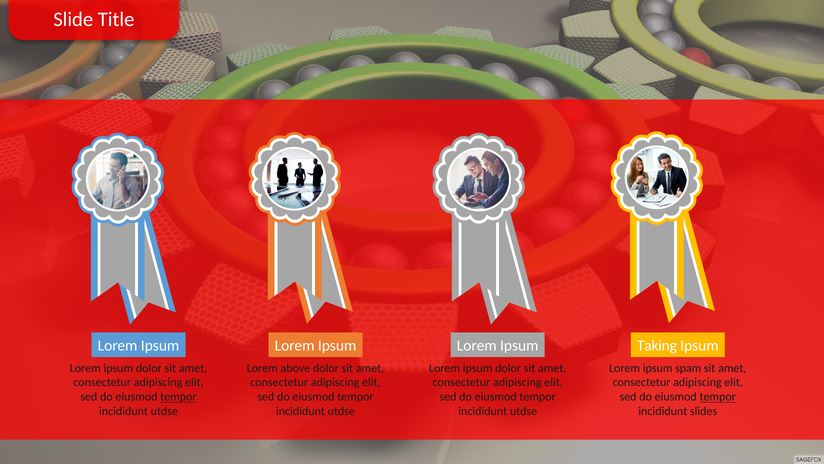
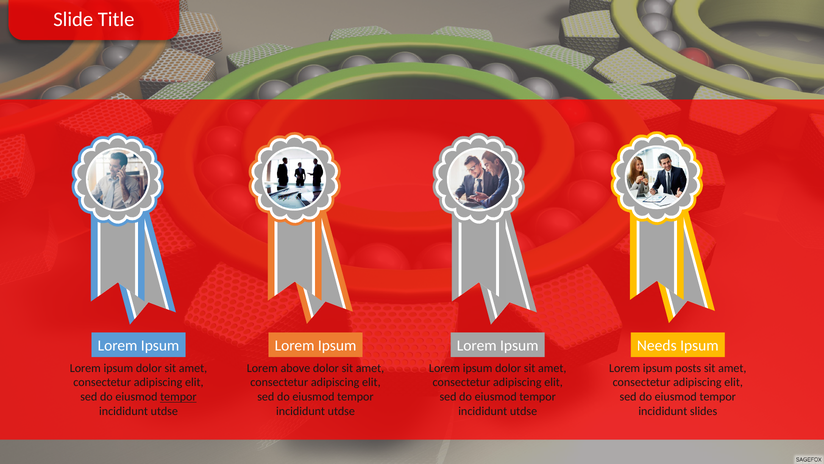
Taking: Taking -> Needs (657, 345)
spam: spam -> posts (688, 368)
tempor underline: present -> none (718, 397)
